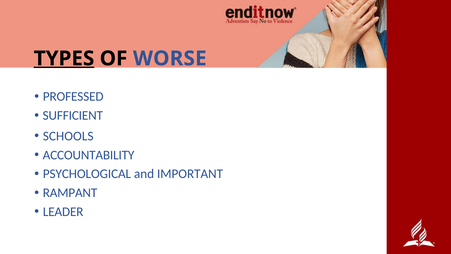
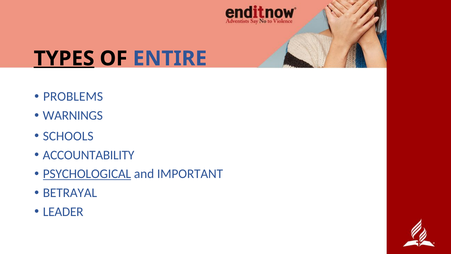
WORSE: WORSE -> ENTIRE (170, 58)
PROFESSED: PROFESSED -> PROBLEMS (73, 96)
SUFFICIENT: SUFFICIENT -> WARNINGS (73, 115)
PSYCHOLOGICAL underline: none -> present (87, 174)
RAMPANT: RAMPANT -> BETRAYAL (70, 193)
